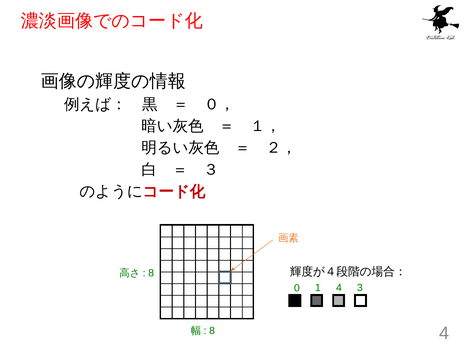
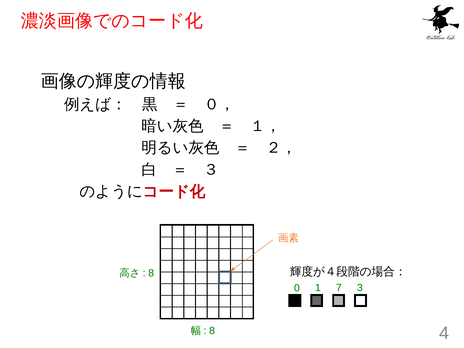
1 4: 4 -> 7 (339, 288)
